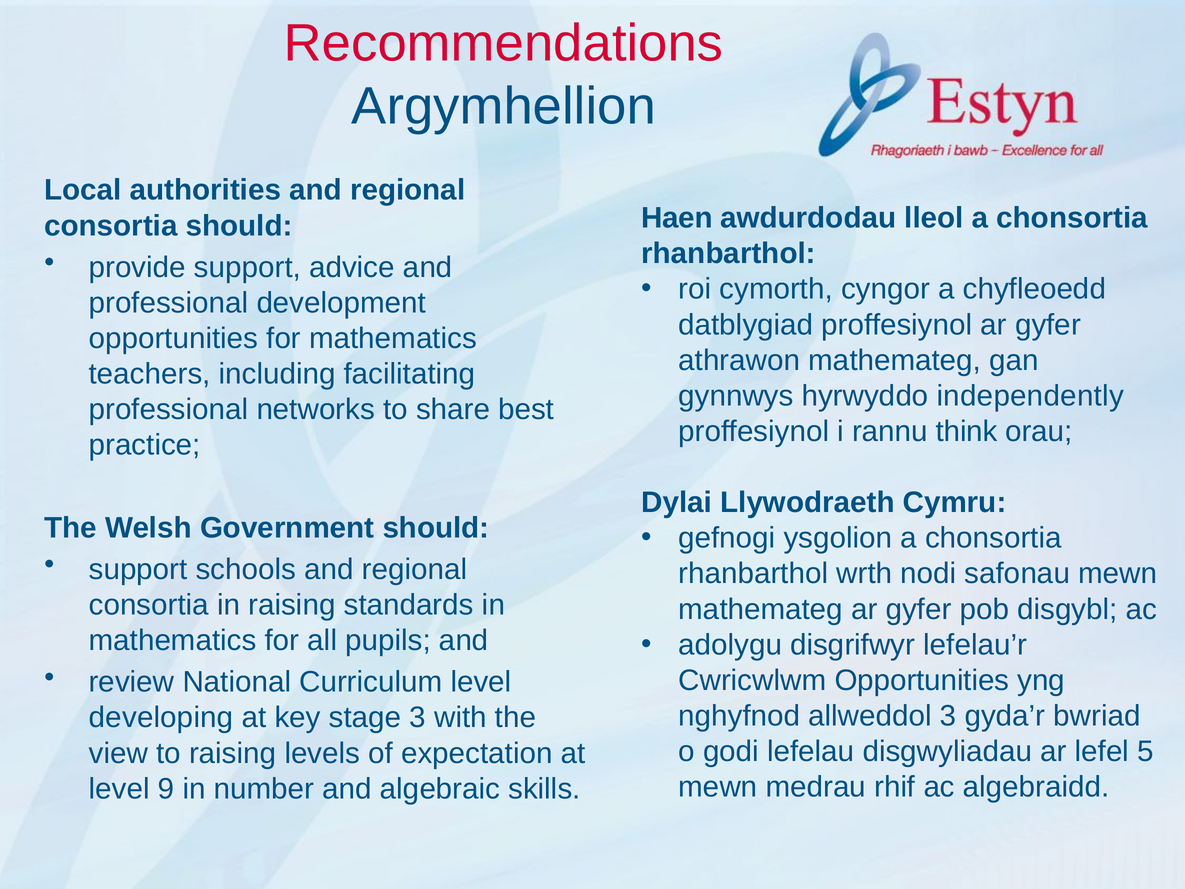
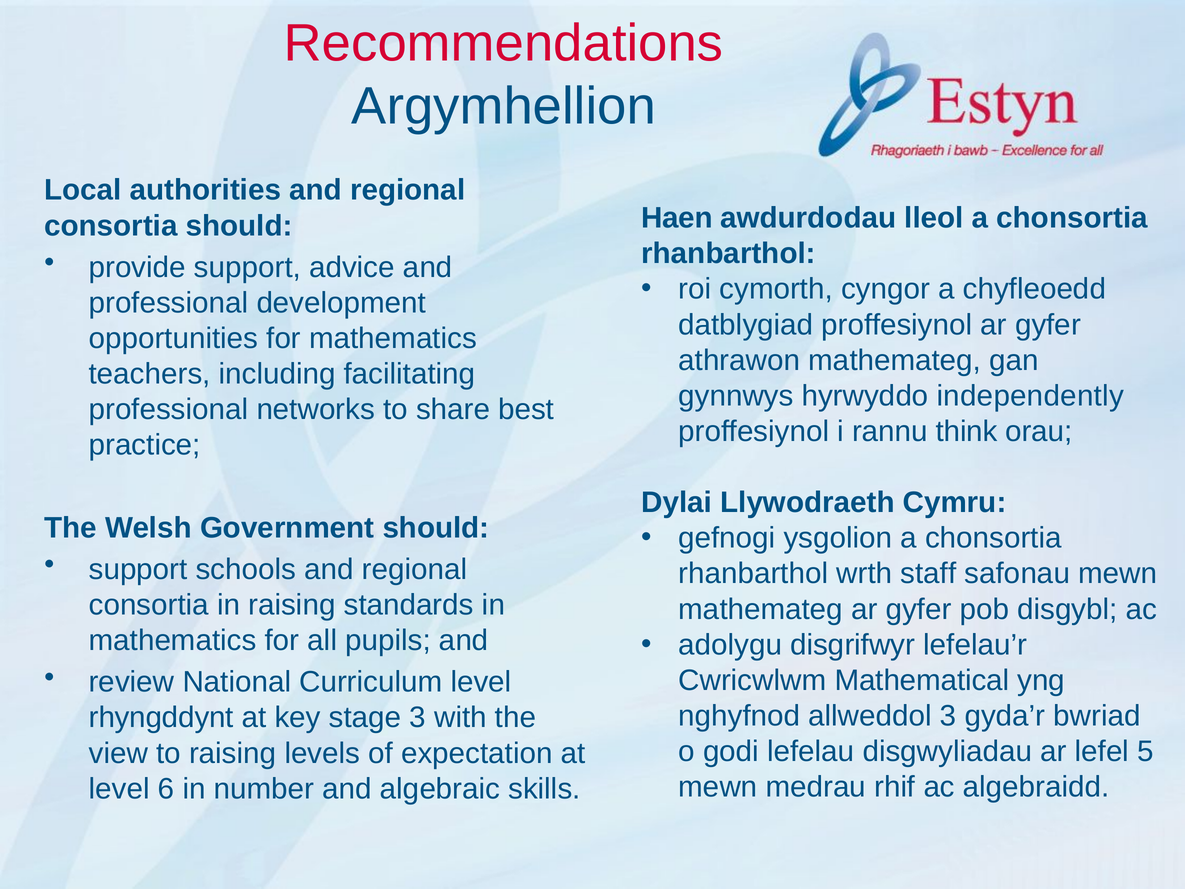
nodi: nodi -> staff (928, 574)
Cwricwlwm Opportunities: Opportunities -> Mathematical (922, 680)
developing: developing -> rhyngddynt (161, 717)
9: 9 -> 6 (166, 789)
